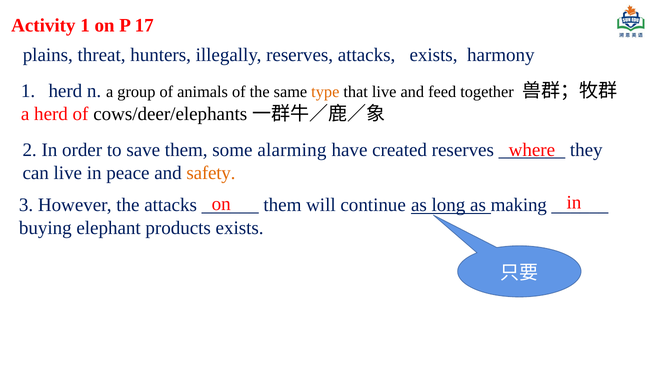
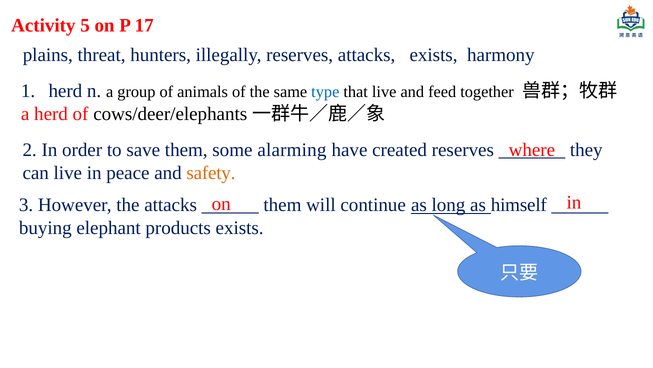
Activity 1: 1 -> 5 (85, 25)
type colour: orange -> blue (325, 92)
making: making -> himself (519, 205)
